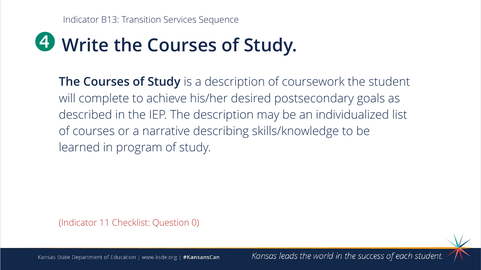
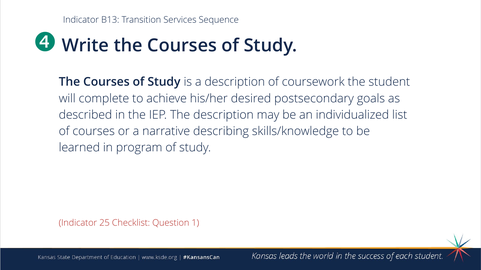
11: 11 -> 25 (105, 223)
0: 0 -> 1 (195, 223)
